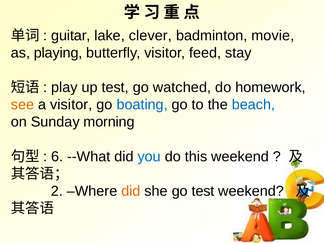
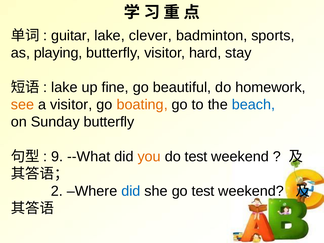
movie: movie -> sports (273, 36)
feed: feed -> hard (205, 53)
play: play -> lake (64, 87)
up test: test -> fine (115, 87)
watched: watched -> beautiful (182, 87)
boating colour: blue -> orange (142, 105)
Sunday morning: morning -> butterfly (109, 122)
6: 6 -> 9 (57, 157)
you colour: blue -> orange (149, 157)
do this: this -> test (196, 157)
did colour: orange -> blue (131, 191)
